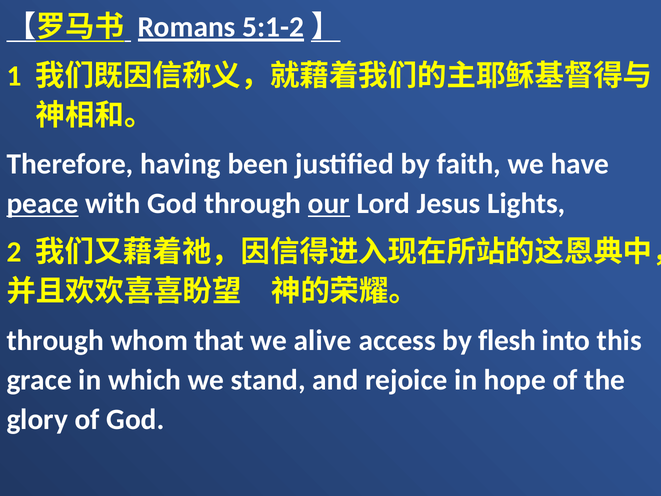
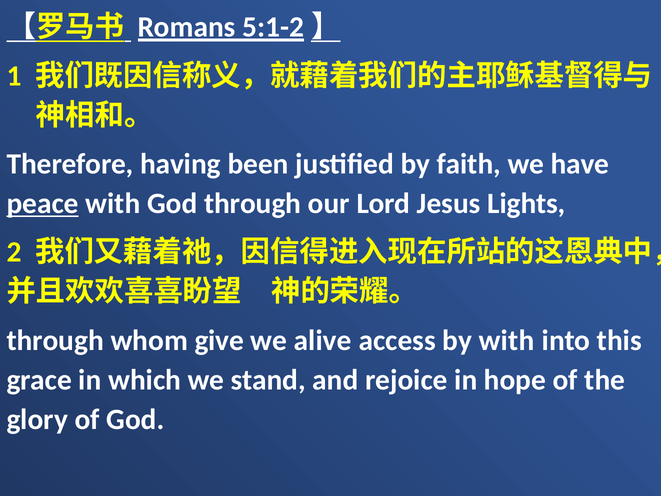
our underline: present -> none (329, 203)
that: that -> give (219, 340)
by flesh: flesh -> with (507, 340)
